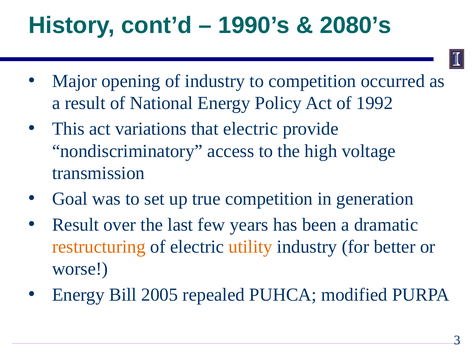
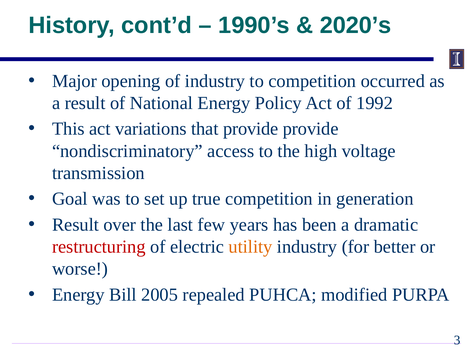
2080’s: 2080’s -> 2020’s (356, 25)
that electric: electric -> provide (251, 129)
restructuring colour: orange -> red (99, 247)
